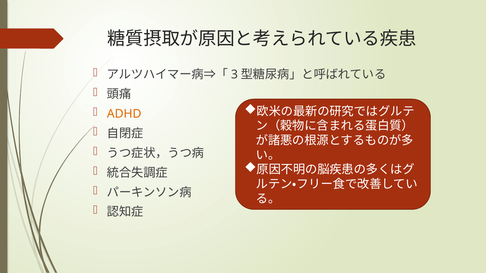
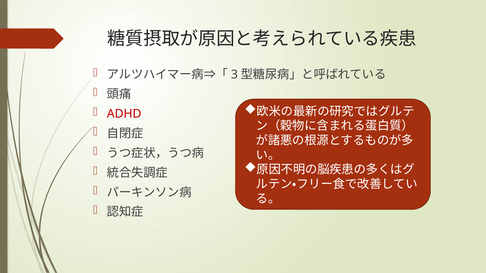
ADHD colour: orange -> red (124, 114)
